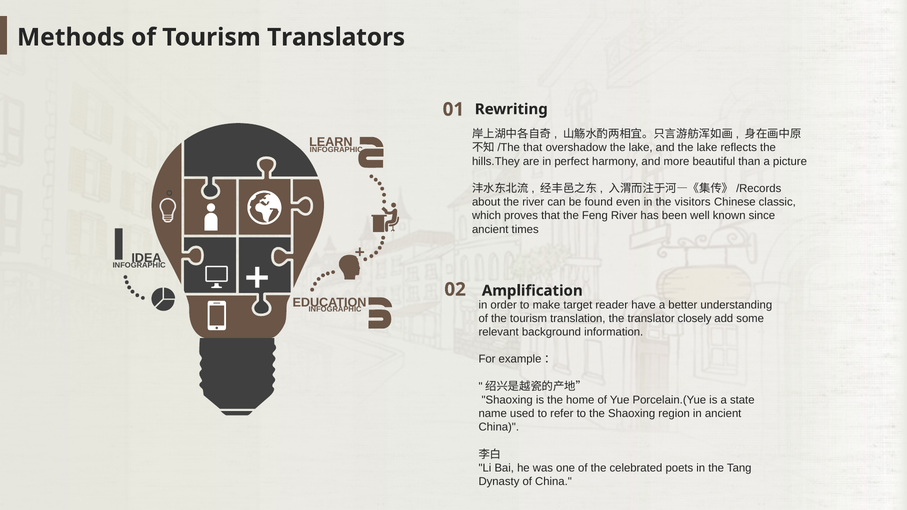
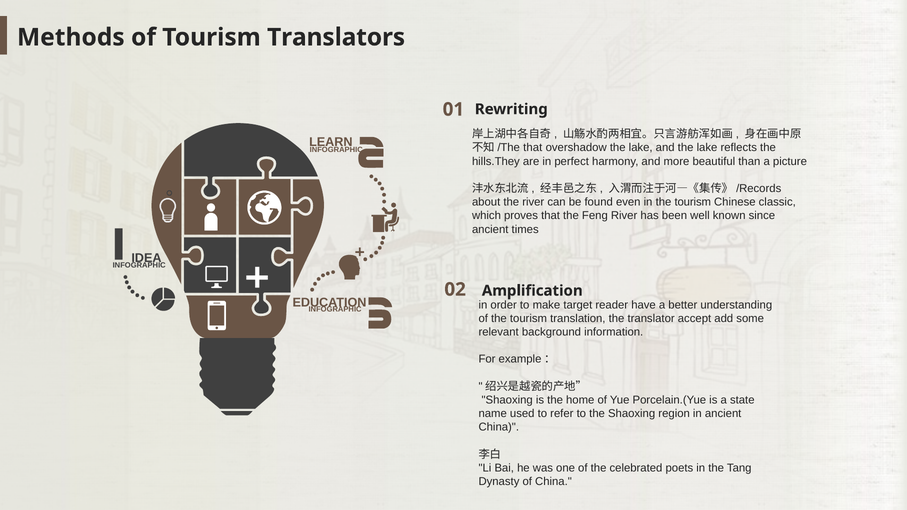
in the visitors: visitors -> tourism (693, 202)
closely: closely -> accept (694, 318)
